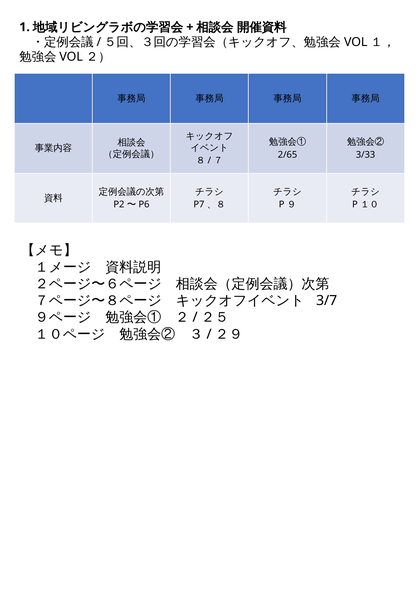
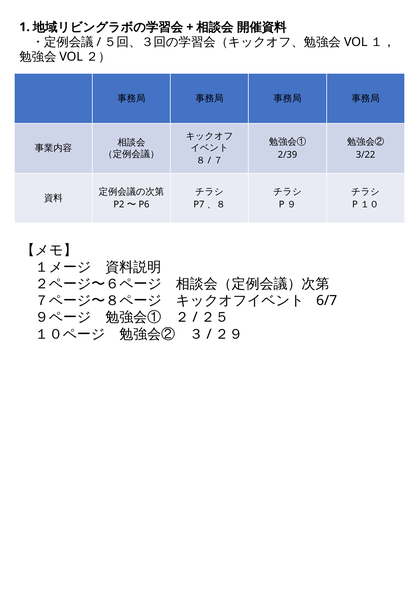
2/65: 2/65 -> 2/39 (288, 155)
3/33: 3/33 -> 3/22 (366, 155)
3/7: 3/7 -> 6/7 (327, 301)
